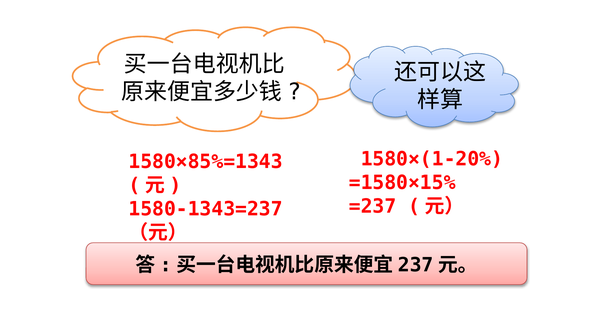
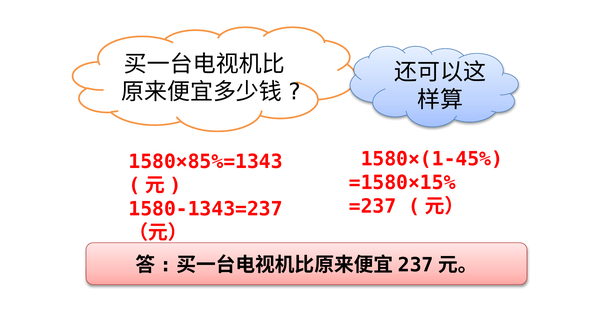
1580×(1-20%: 1580×(1-20% -> 1580×(1-45% (432, 159)
